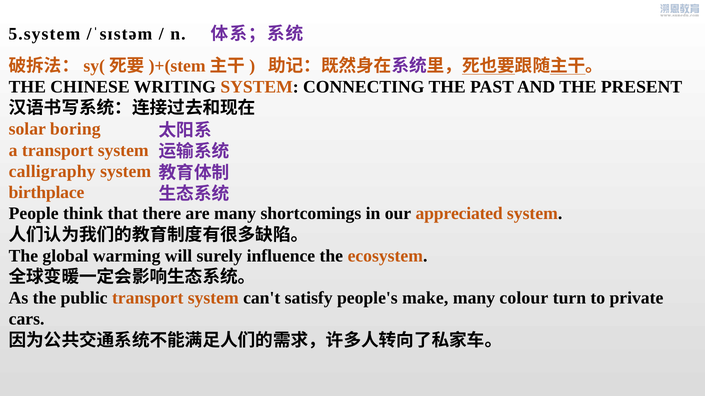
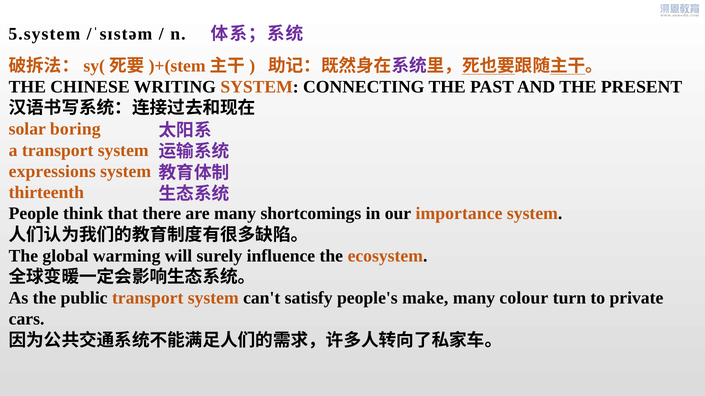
calligraphy: calligraphy -> expressions (52, 172)
birthplace: birthplace -> thirteenth (46, 193)
appreciated: appreciated -> importance (459, 214)
